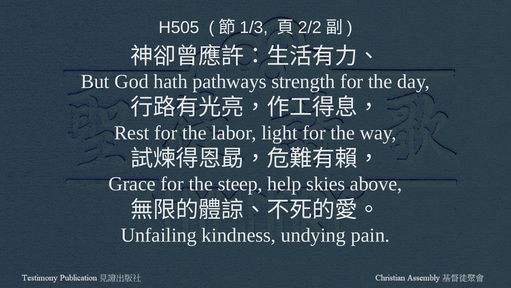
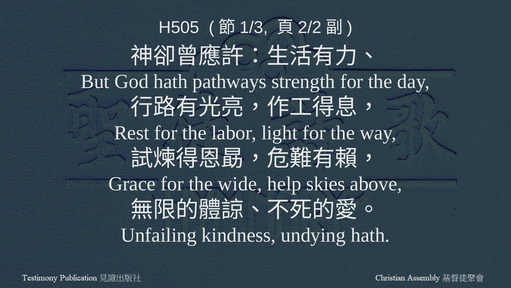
steep: steep -> wide (240, 184)
undying pain: pain -> hath (370, 235)
